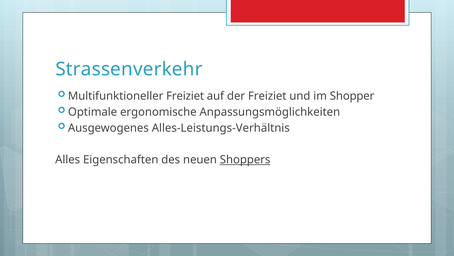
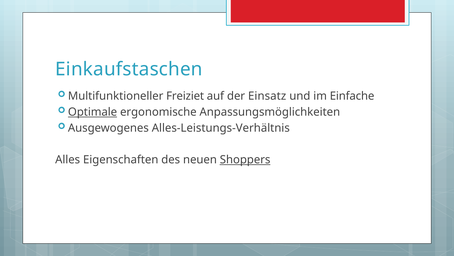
Strassenverkehr: Strassenverkehr -> Einkaufstaschen (129, 69)
der Freiziet: Freiziet -> Einsatz (267, 96)
Shopper: Shopper -> Einfache (352, 96)
Optimale underline: none -> present (93, 112)
